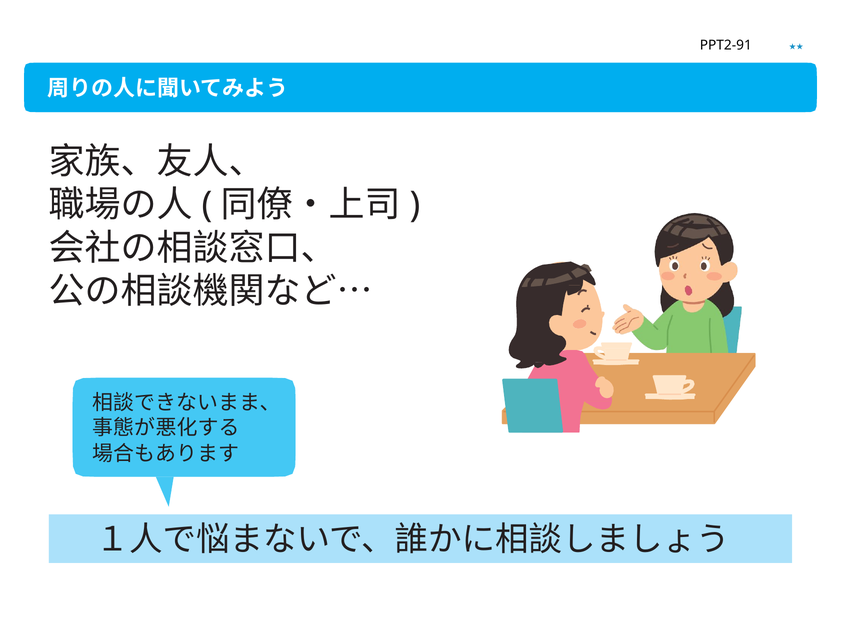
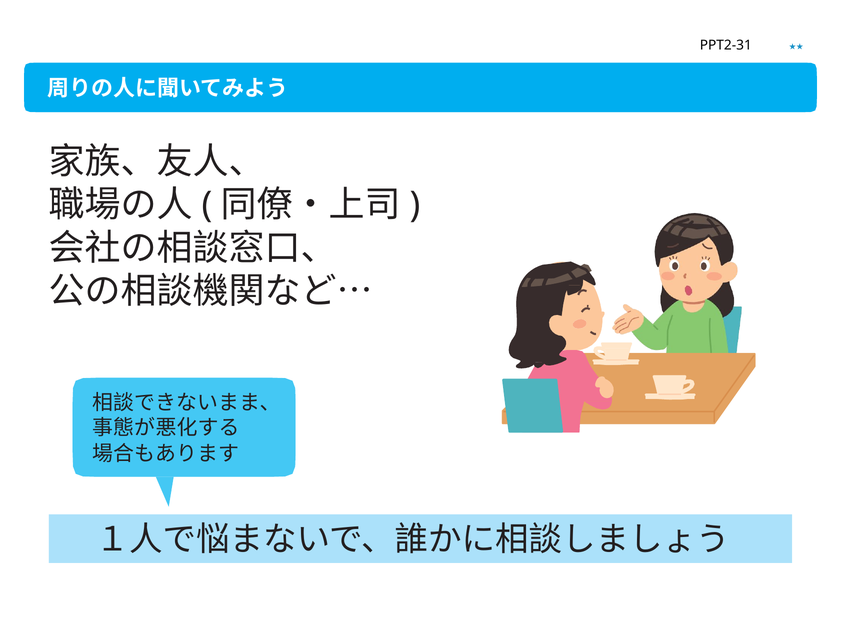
PPT2-91: PPT2-91 -> PPT2-31 (726, 45)
